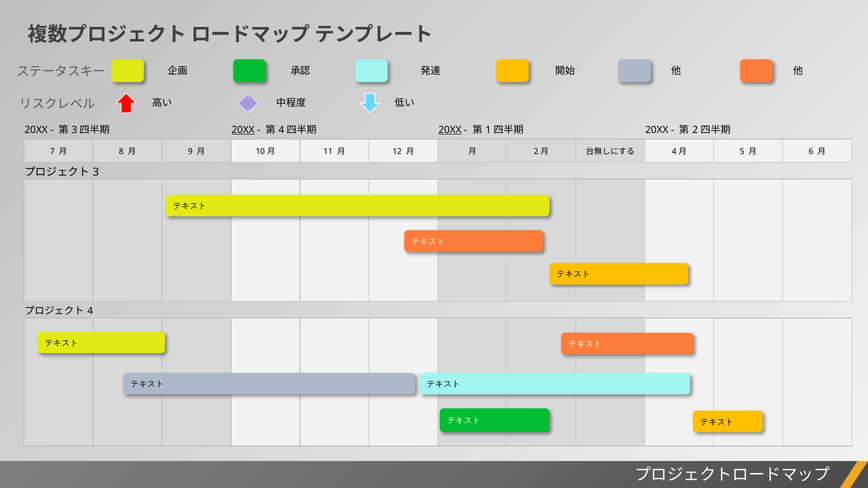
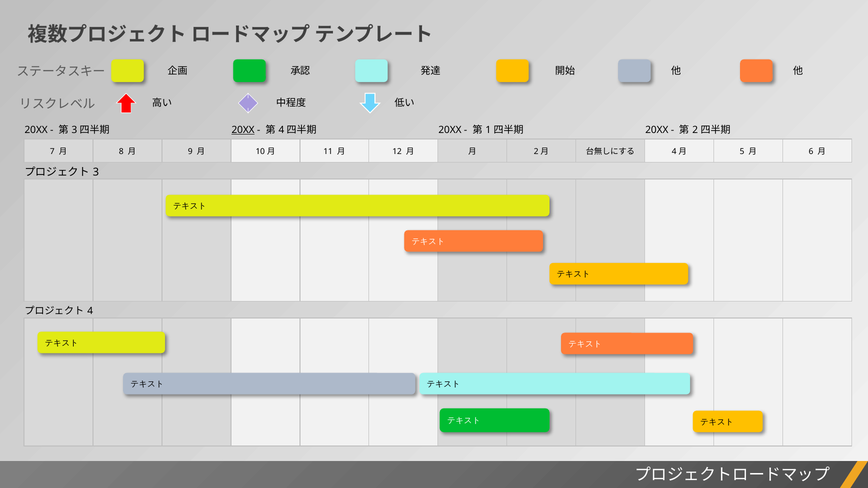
20XX underline: present -> none (450, 130)
